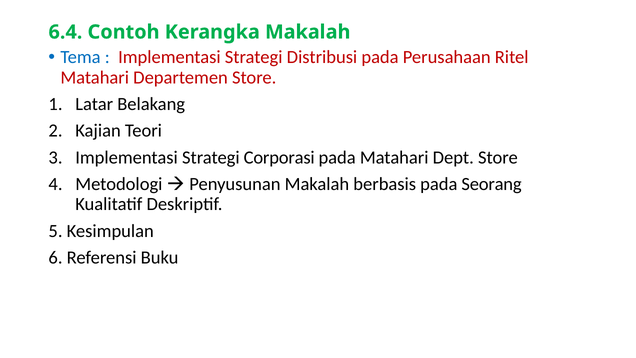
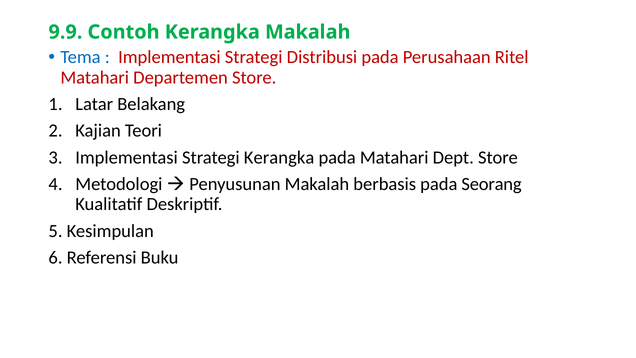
6.4: 6.4 -> 9.9 (65, 32)
Strategi Corporasi: Corporasi -> Kerangka (279, 157)
